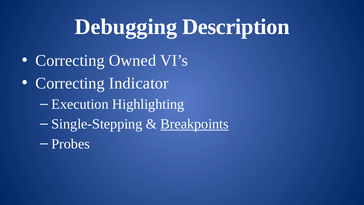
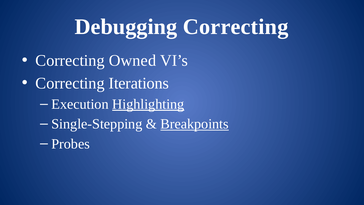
Debugging Description: Description -> Correcting (236, 27)
Indicator: Indicator -> Iterations (139, 83)
Highlighting underline: none -> present (148, 104)
